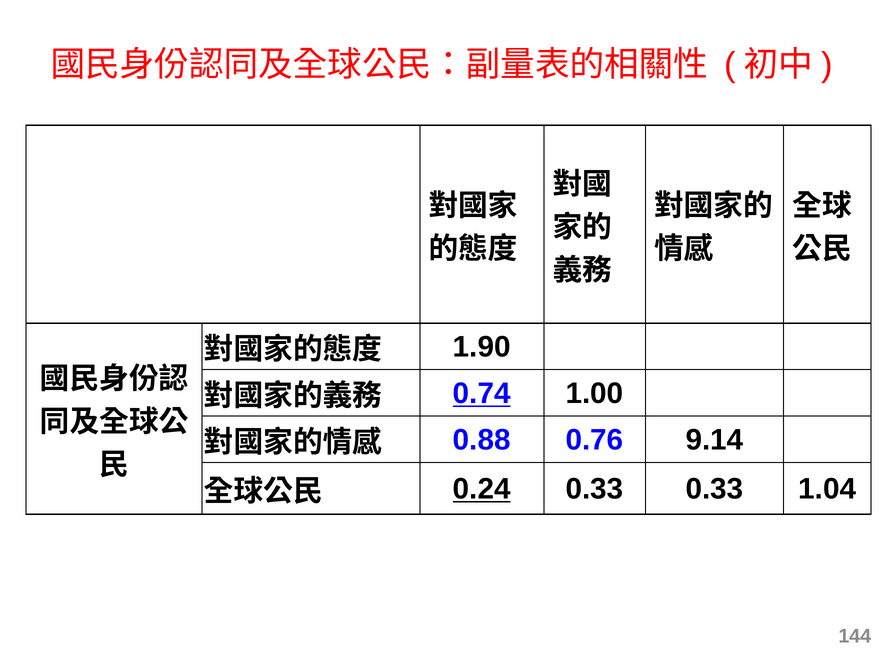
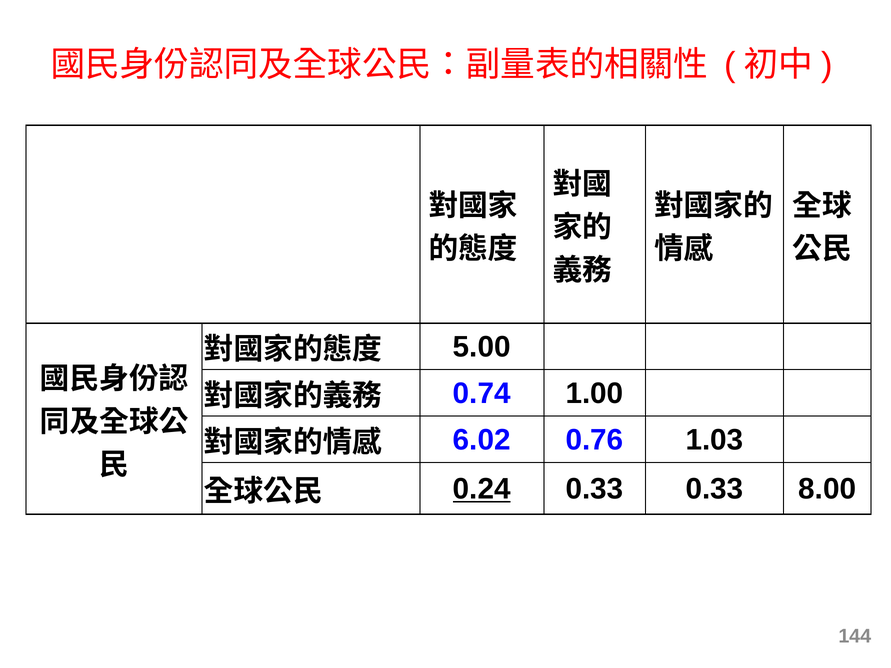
1.90: 1.90 -> 5.00 (482, 347)
0.74 underline: present -> none (482, 394)
0.88: 0.88 -> 6.02 (482, 440)
9.14: 9.14 -> 1.03 (714, 440)
1.04: 1.04 -> 8.00 (827, 489)
